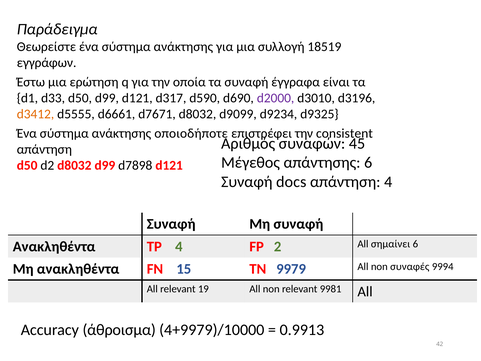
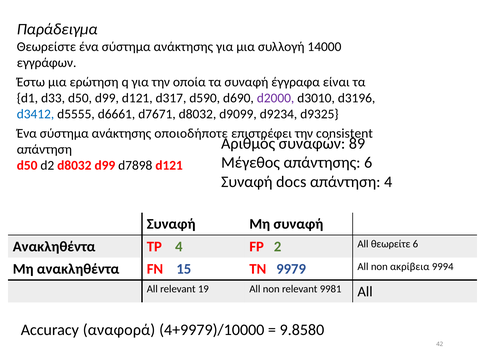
18519: 18519 -> 14000 (324, 47)
d3412 colour: orange -> blue (35, 114)
45: 45 -> 89 (357, 143)
σημαίνει: σημαίνει -> θεωρείτε (391, 244)
συναφές: συναφές -> ακρίβεια (410, 266)
άθροισμα: άθροισμα -> αναφορά (119, 330)
0.9913: 0.9913 -> 9.8580 (302, 330)
